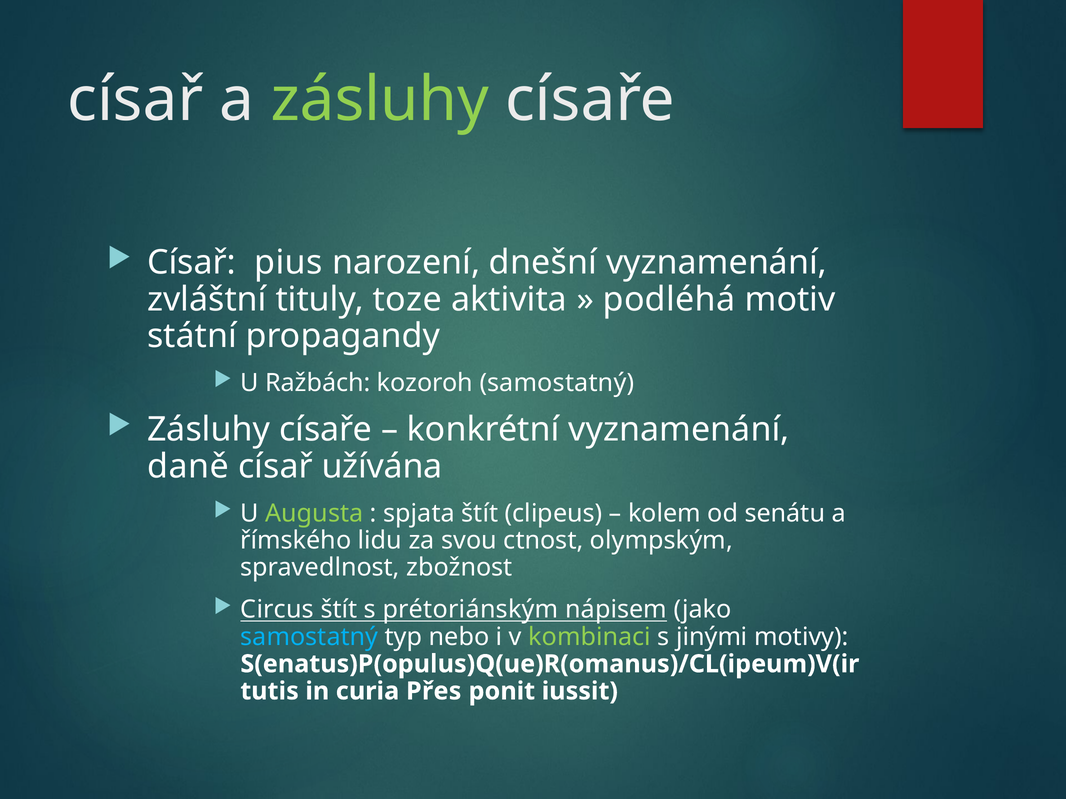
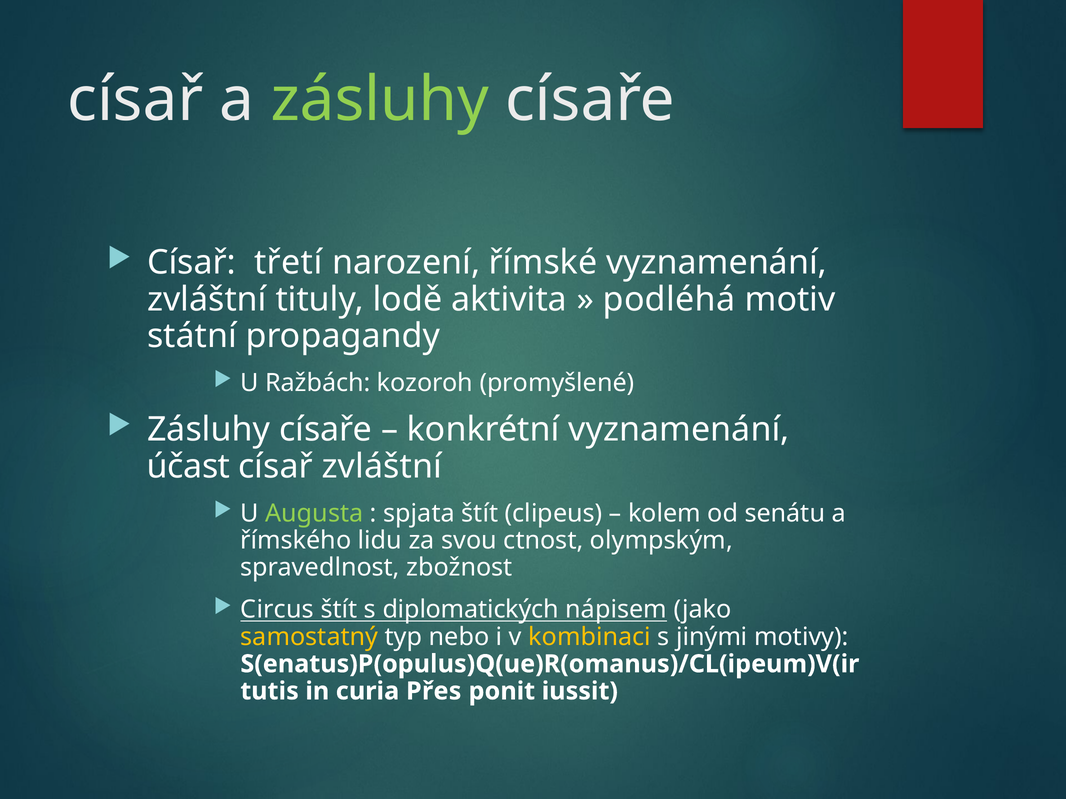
pius: pius -> třetí (288, 263)
dnešní: dnešní -> římské (543, 263)
toze: toze -> lodě (407, 300)
kozoroh samostatný: samostatný -> promyšlené (557, 383)
daně: daně -> účast (188, 467)
císař užívána: užívána -> zvláštní (382, 467)
prétoriánským: prétoriánským -> diplomatických (471, 610)
samostatný colour: light blue -> yellow (309, 637)
kombinaci colour: light green -> yellow (590, 637)
